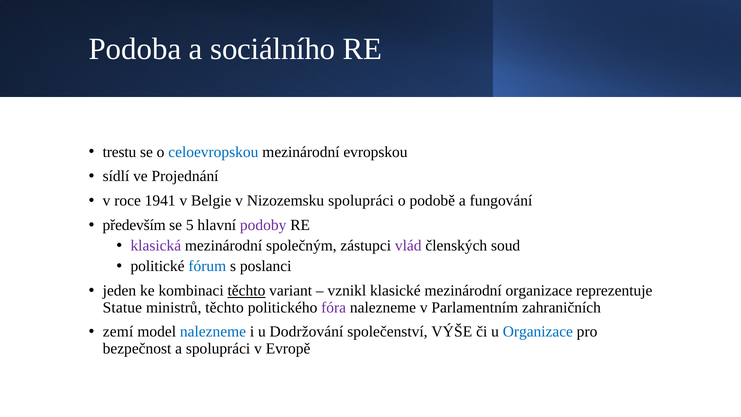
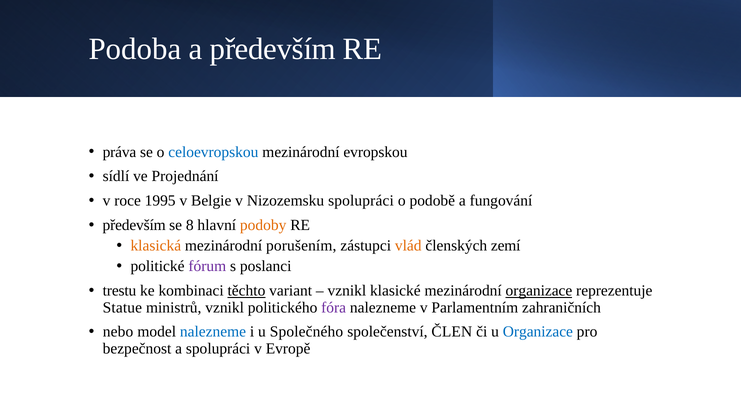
a sociálního: sociálního -> především (273, 49)
trestu: trestu -> práva (120, 152)
1941: 1941 -> 1995 (160, 201)
5: 5 -> 8 (190, 225)
podoby colour: purple -> orange (263, 225)
klasická colour: purple -> orange (156, 246)
společným: společným -> porušením (301, 246)
vlád colour: purple -> orange (408, 246)
soud: soud -> zemí (506, 246)
fórum colour: blue -> purple (207, 266)
jeden: jeden -> trestu (120, 291)
organizace underline: none -> present (539, 291)
ministrů těchto: těchto -> vznikl (225, 307)
zemí: zemí -> nebo (118, 332)
Dodržování: Dodržování -> Společného (306, 332)
VÝŠE: VÝŠE -> ČLEN (452, 332)
